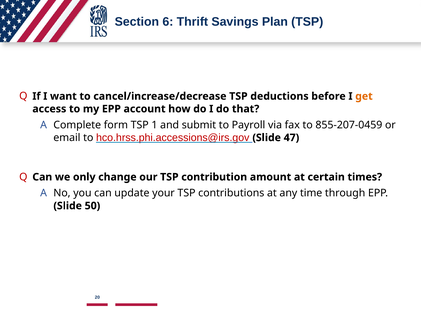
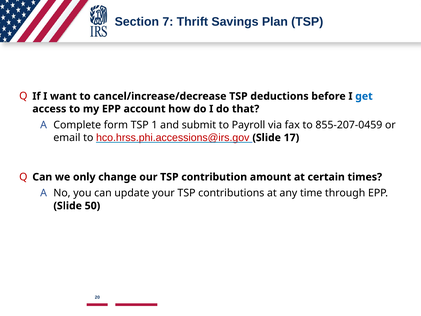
6: 6 -> 7 (168, 22)
get colour: orange -> blue (364, 96)
47: 47 -> 17 (291, 138)
